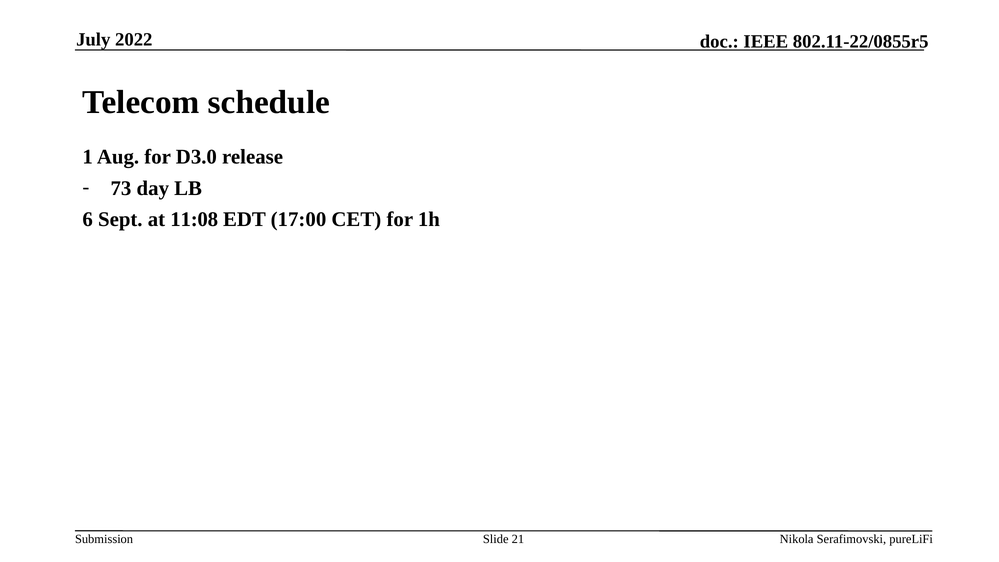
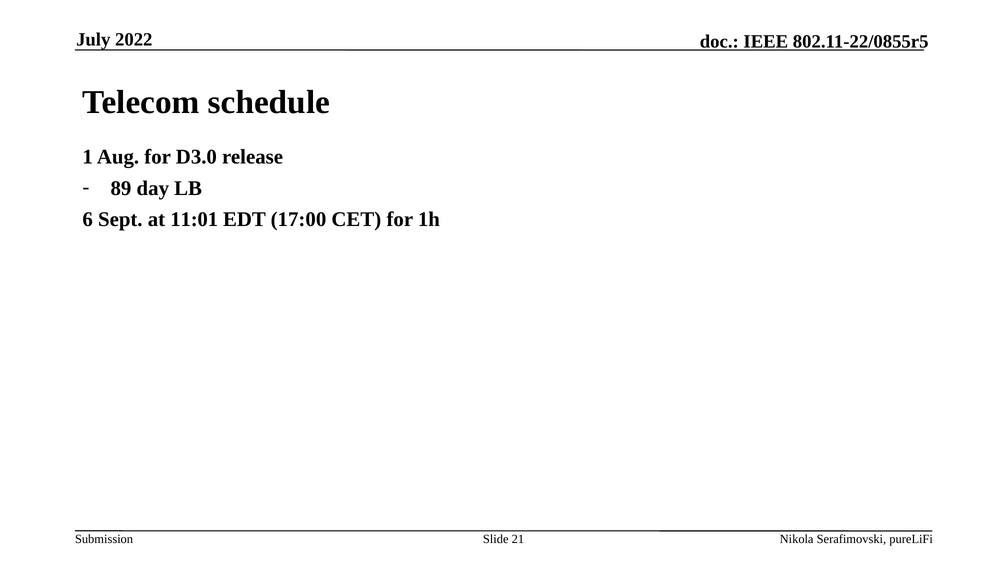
73: 73 -> 89 (121, 188)
11:08: 11:08 -> 11:01 (194, 220)
